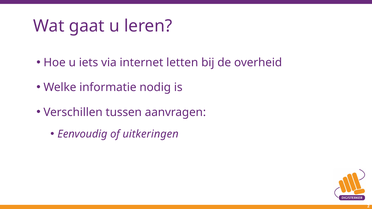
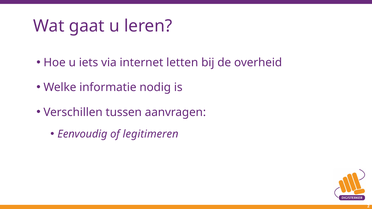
uitkeringen: uitkeringen -> legitimeren (151, 134)
